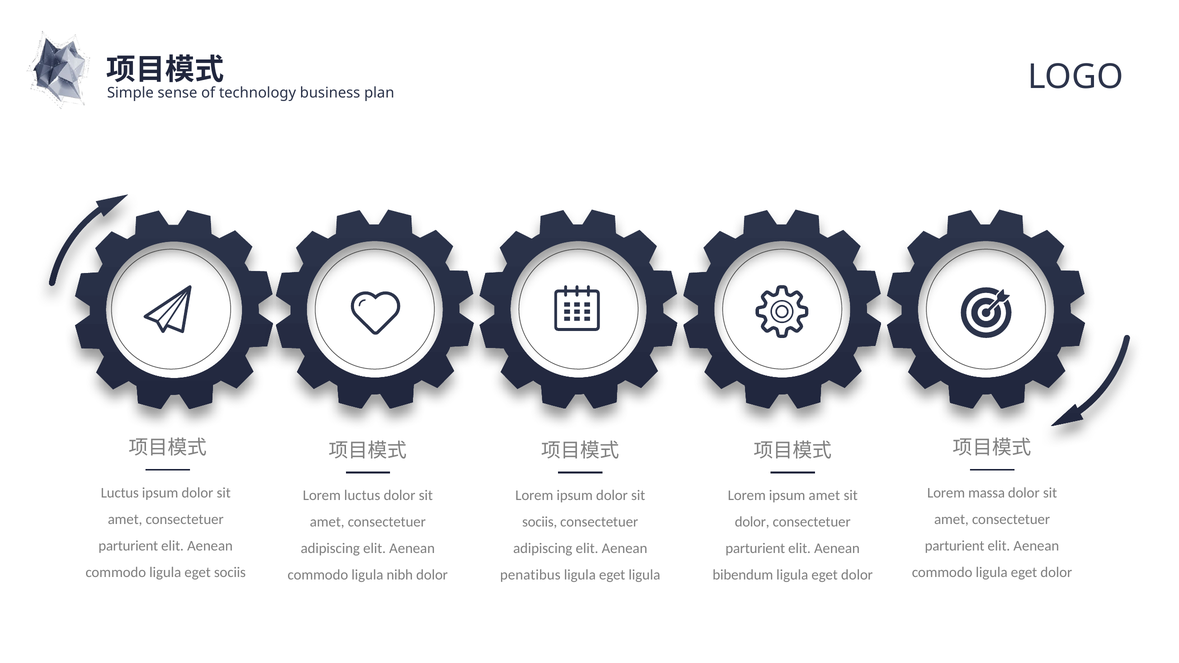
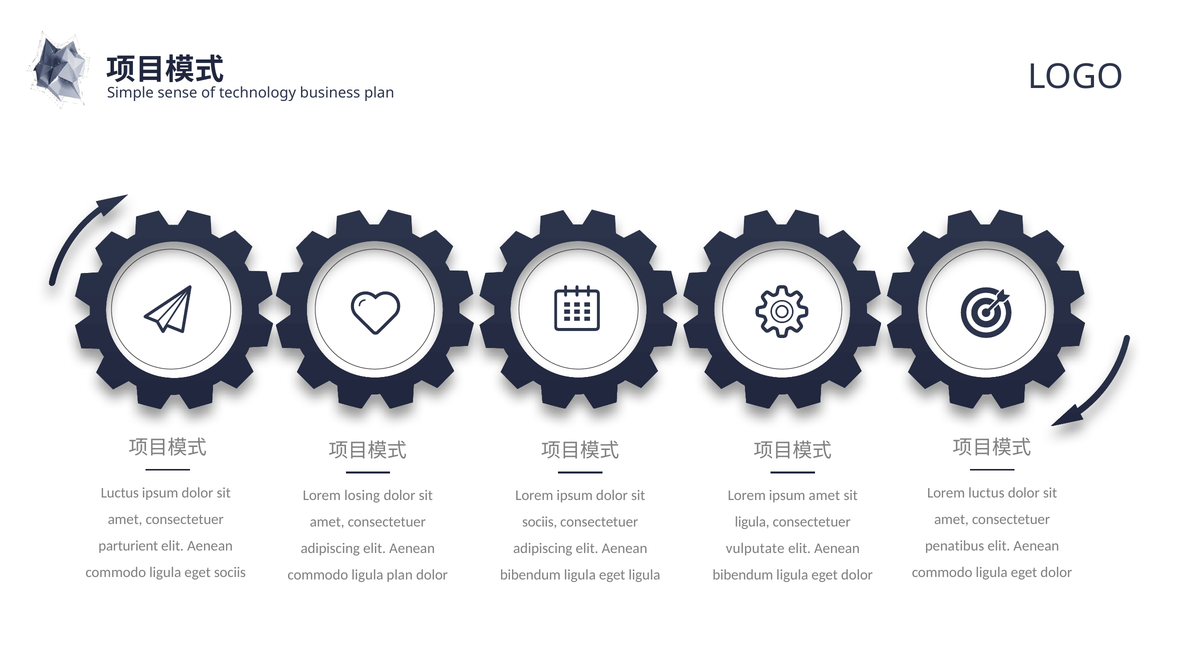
Lorem massa: massa -> luctus (986, 493)
Lorem luctus: luctus -> losing (362, 496)
dolor: dolor -> ligula (752, 522)
parturient: parturient -> penatibus (955, 546)
parturient: parturient -> vulputate (755, 549)
ligula nibh: nibh -> plan (400, 575)
penatibus: penatibus -> bibendum (530, 575)
